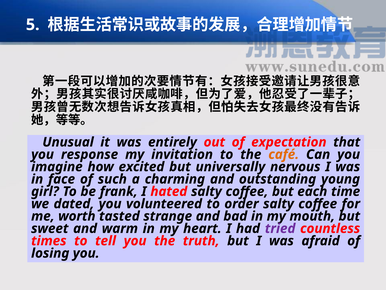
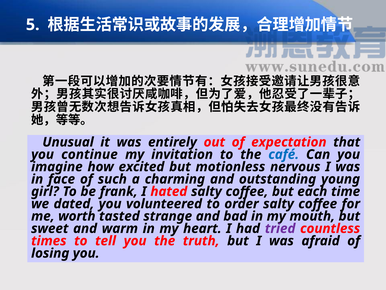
response: response -> continue (89, 154)
café colour: orange -> blue (284, 154)
universally: universally -> motionless (230, 167)
